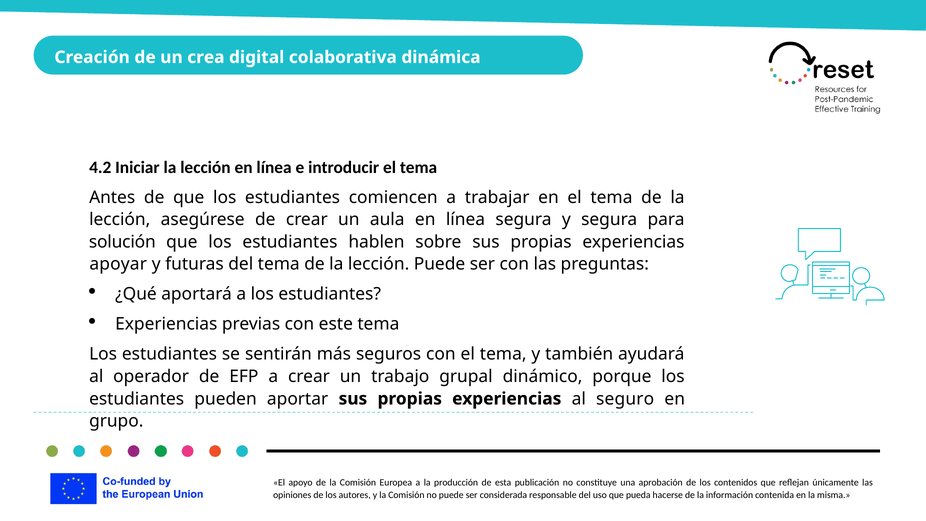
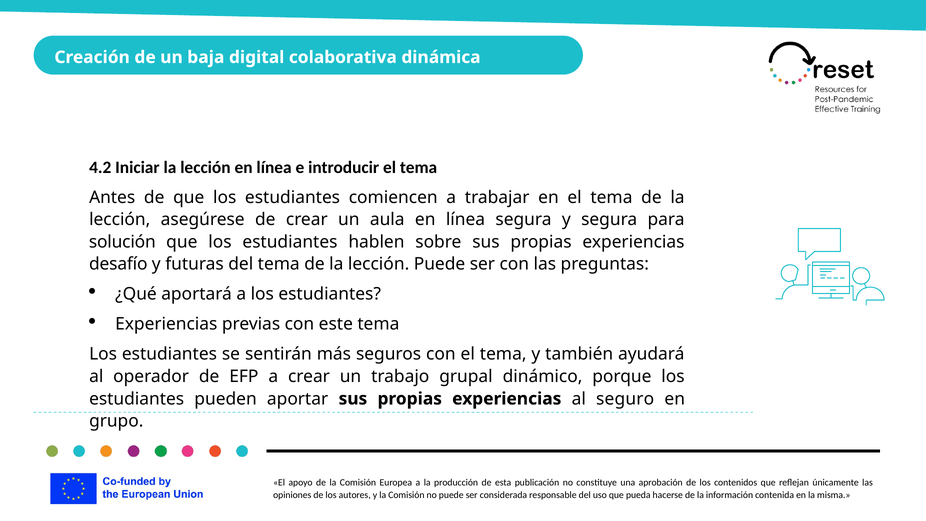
crea: crea -> baja (206, 57)
apoyar: apoyar -> desafío (118, 264)
